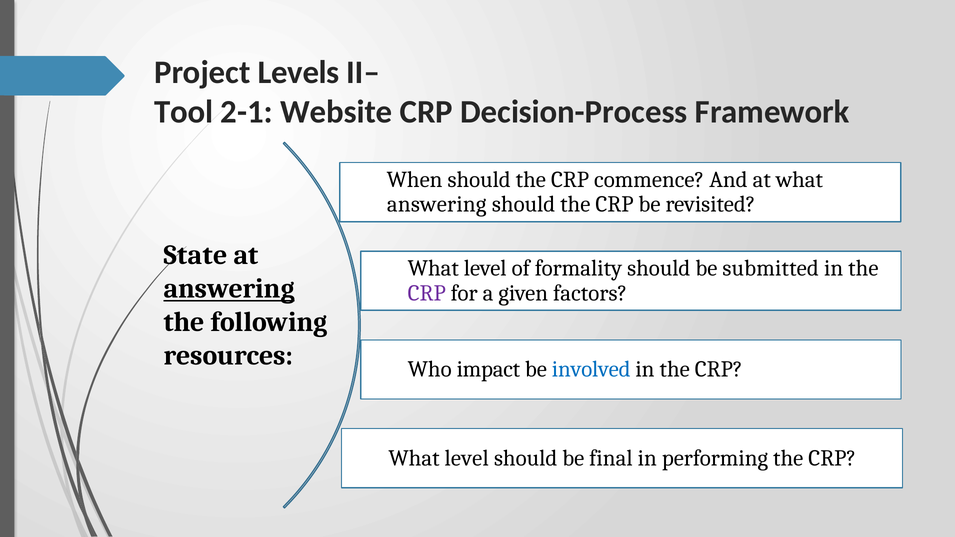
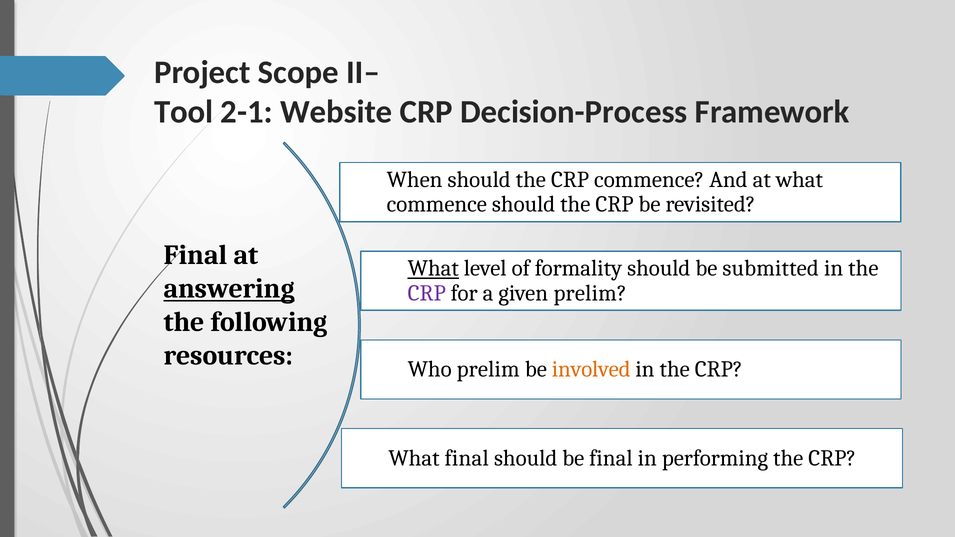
Levels: Levels -> Scope (298, 72)
answering: answering -> commence (437, 204)
State: State -> Final (196, 255)
What underline: none -> present (433, 268)
given factors: factors -> prelim (590, 293)
Who impact: impact -> prelim (488, 369)
involved colour: blue -> orange (591, 369)
level: level -> final (467, 458)
